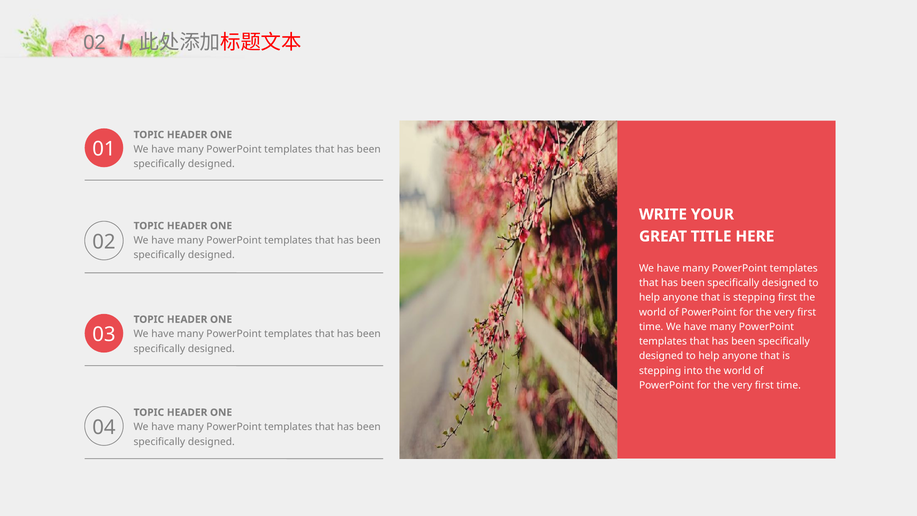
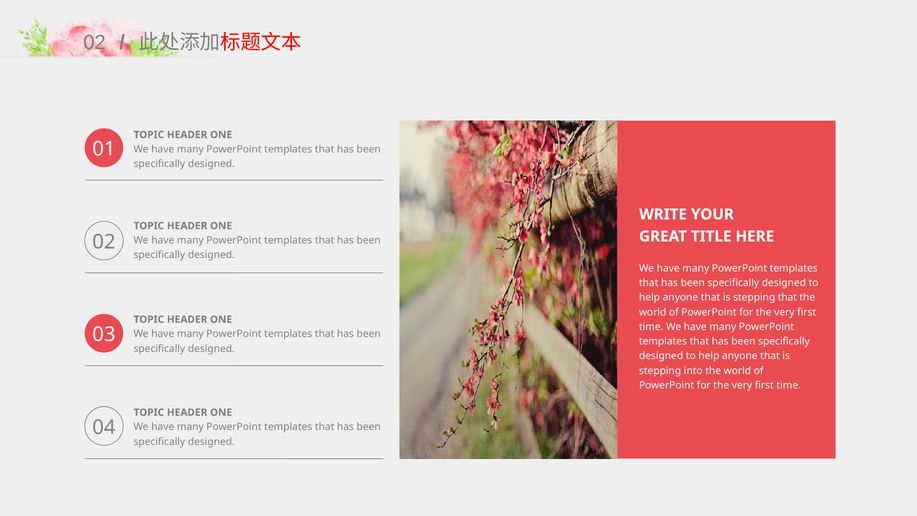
stepping first: first -> that (787, 298)
